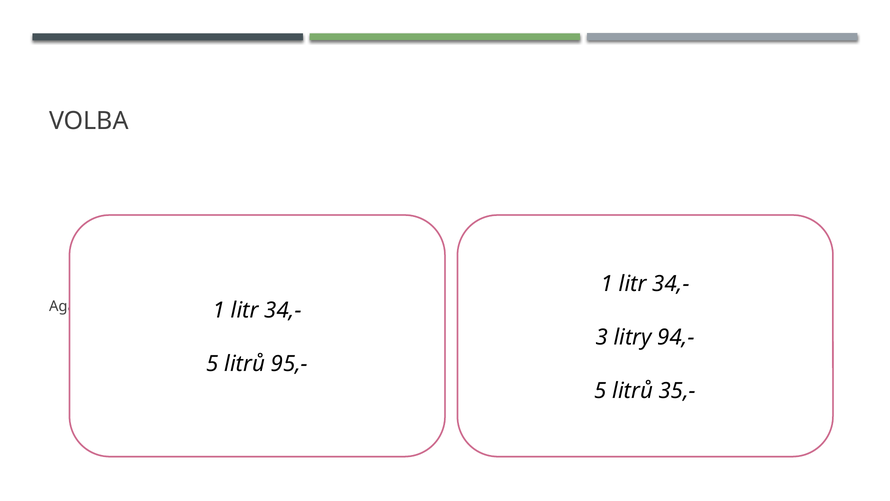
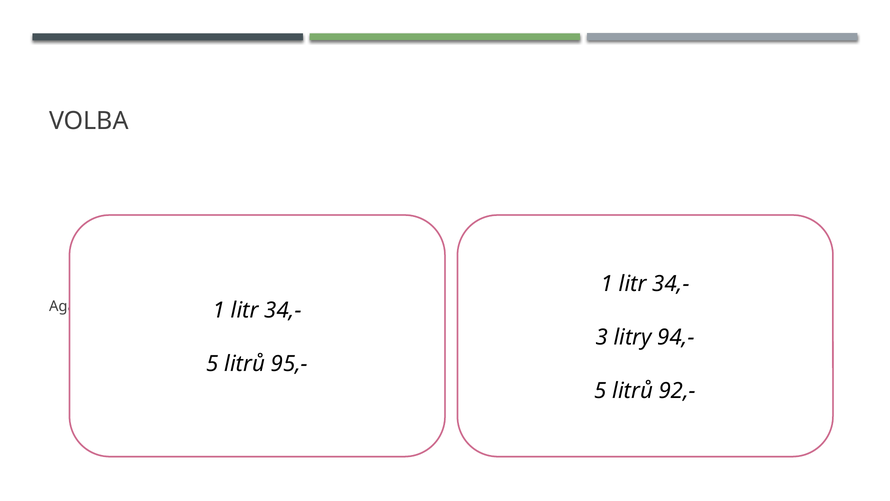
35,-: 35,- -> 92,- (677, 390)
